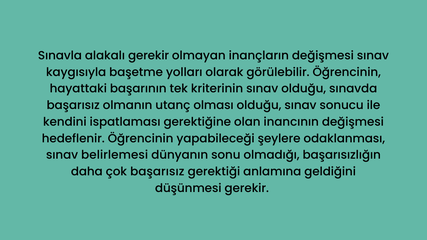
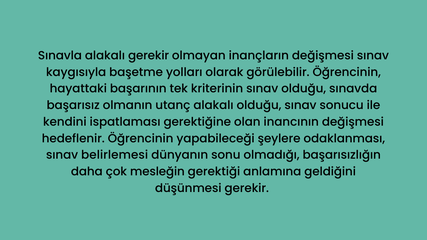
utanç olması: olması -> alakalı (213, 105)
çok başarısız: başarısız -> mesleğin (157, 172)
